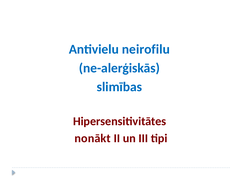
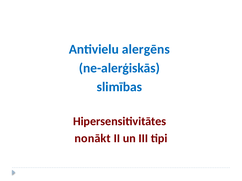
neirofilu: neirofilu -> alergēns (146, 49)
